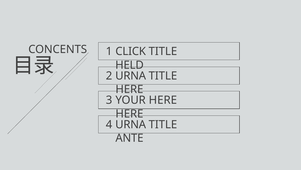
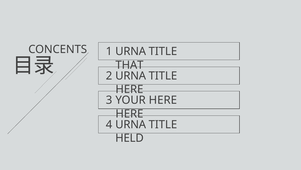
CLICK: CLICK -> URNA (131, 51)
HELD: HELD -> THAT (129, 65)
ANTE: ANTE -> HELD (129, 138)
